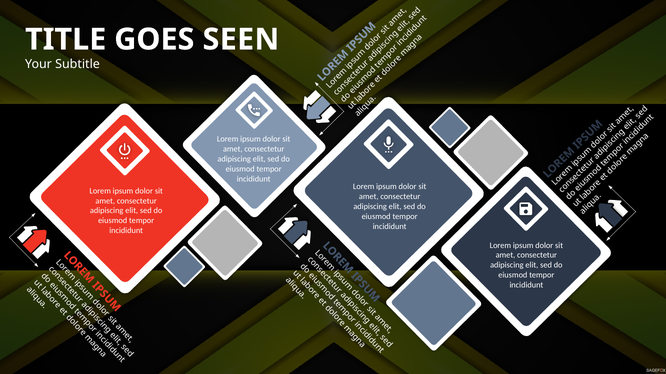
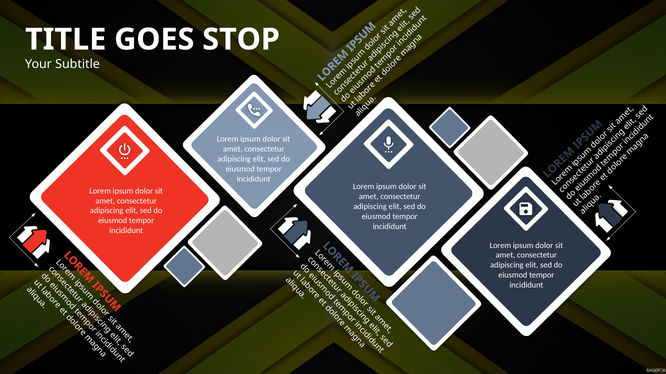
SEEN: SEEN -> STOP (241, 40)
